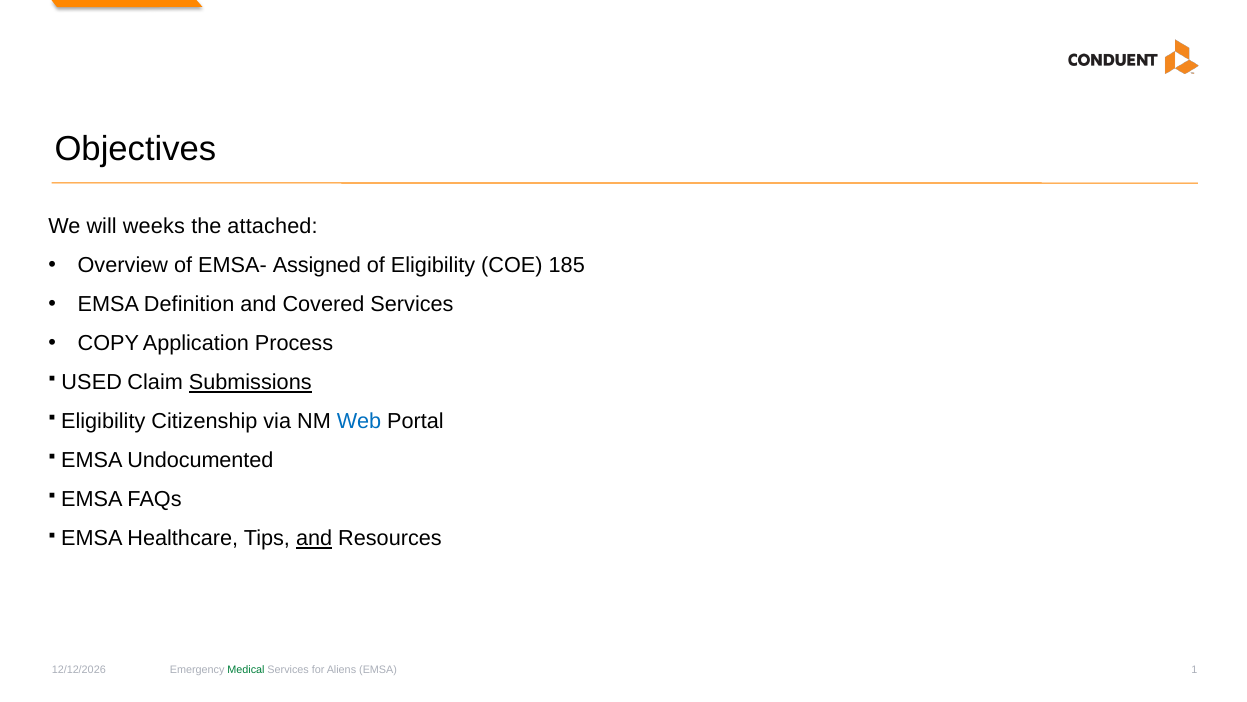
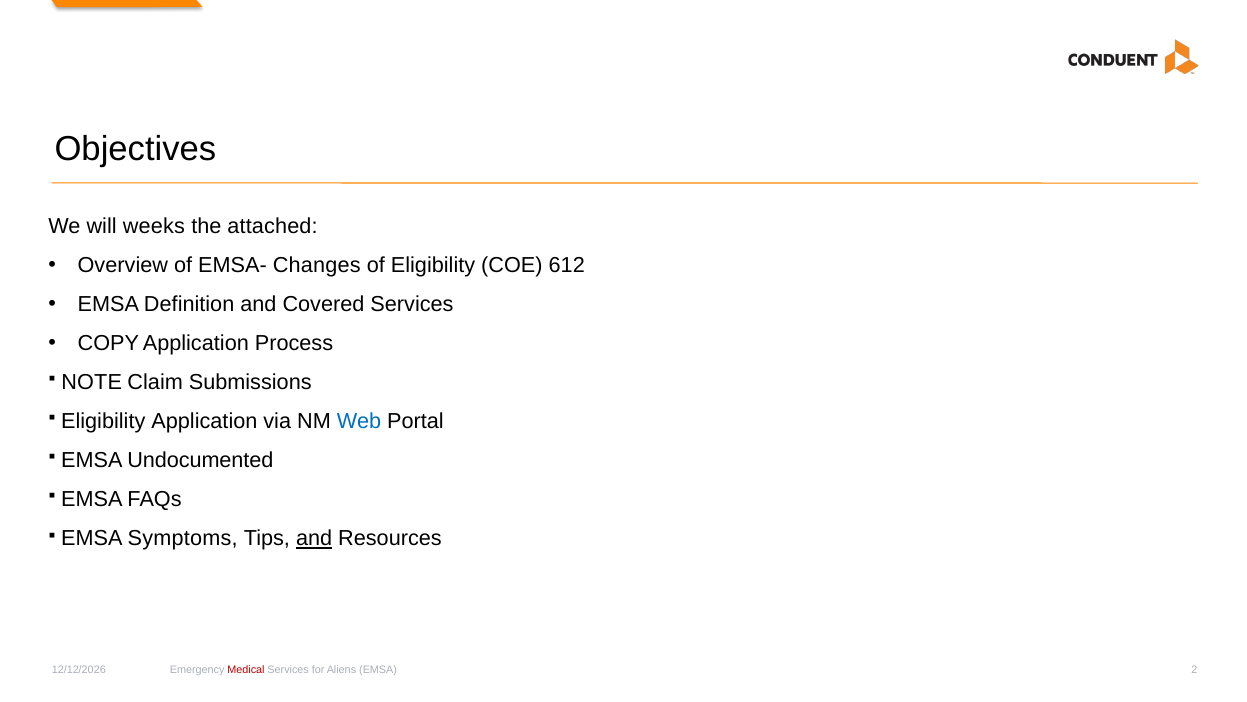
Assigned: Assigned -> Changes (317, 265)
185: 185 -> 612 (567, 265)
USED: USED -> NOTE (92, 382)
Submissions underline: present -> none (250, 382)
Eligibility Citizenship: Citizenship -> Application (204, 421)
Healthcare: Healthcare -> Symptoms (183, 538)
Medical colour: green -> red (246, 670)
1: 1 -> 2 (1194, 670)
